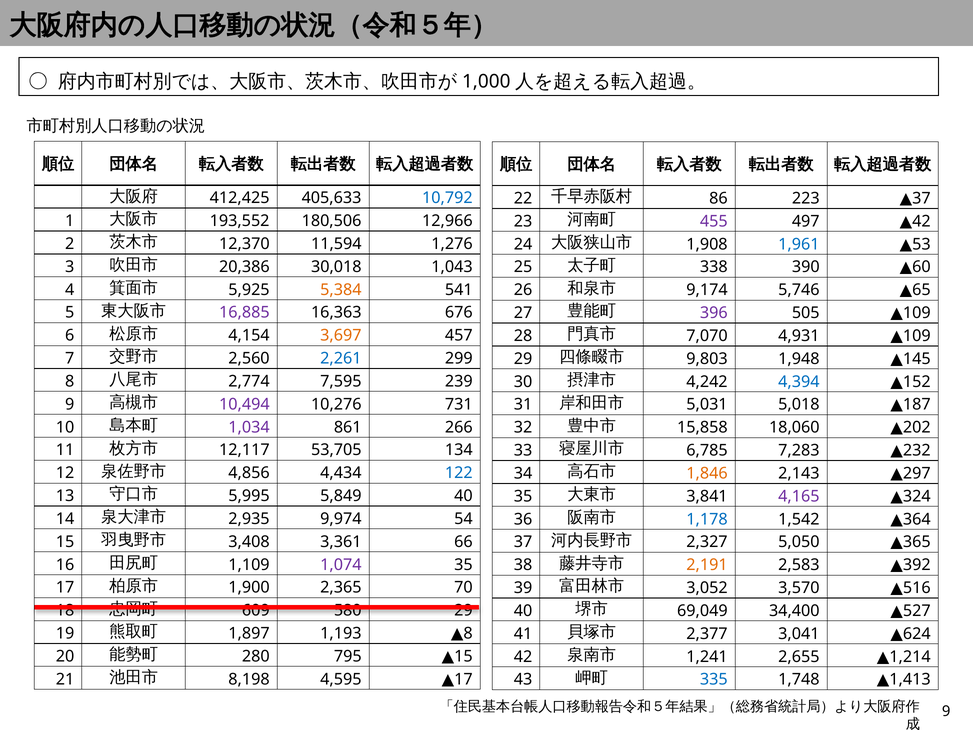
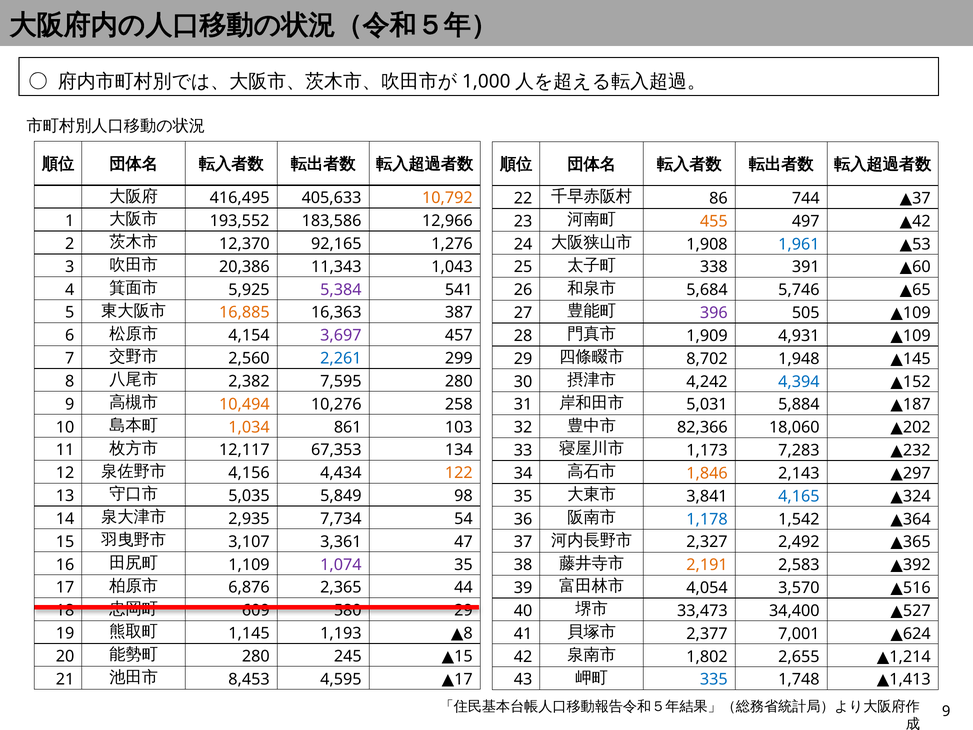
412,425: 412,425 -> 416,495 (240, 198)
10,792 colour: blue -> orange (447, 198)
223: 223 -> 744 (806, 198)
180,506: 180,506 -> 183,586 (332, 221)
455 colour: purple -> orange (714, 221)
11,594: 11,594 -> 92,165 (336, 244)
30,018: 30,018 -> 11,343 (336, 267)
390: 390 -> 391 (806, 267)
5,384 colour: orange -> purple (341, 290)
9,174: 9,174 -> 5,684 (707, 290)
16,885 colour: purple -> orange (244, 312)
676: 676 -> 387 (459, 312)
3,697 colour: orange -> purple (341, 335)
7,070: 7,070 -> 1,909 (707, 336)
9,803: 9,803 -> 8,702 (707, 359)
2,774: 2,774 -> 2,382 (249, 381)
7,595 239: 239 -> 280 (459, 381)
10,494 colour: purple -> orange (244, 404)
731: 731 -> 258 (459, 404)
5,018: 5,018 -> 5,884 (799, 404)
1,034 colour: purple -> orange (249, 427)
266: 266 -> 103 (459, 427)
15,858: 15,858 -> 82,366 (702, 427)
53,705: 53,705 -> 67,353 (336, 450)
6,785: 6,785 -> 1,173 (707, 450)
4,856: 4,856 -> 4,156 (249, 473)
122 colour: blue -> orange (459, 473)
5,995: 5,995 -> 5,035 (249, 496)
5,849 40: 40 -> 98 (463, 496)
4,165 colour: purple -> blue (799, 496)
9,974: 9,974 -> 7,734 (341, 519)
3,408: 3,408 -> 3,107 (249, 542)
66: 66 -> 47 (463, 542)
5,050: 5,050 -> 2,492 (799, 542)
1,900: 1,900 -> 6,876 (249, 587)
70: 70 -> 44 (463, 587)
3,052: 3,052 -> 4,054 (707, 588)
69,049: 69,049 -> 33,473 (702, 611)
1,897: 1,897 -> 1,145 (249, 633)
3,041: 3,041 -> 7,001 (799, 634)
795: 795 -> 245 (348, 656)
1,241: 1,241 -> 1,802 (707, 656)
8,198: 8,198 -> 8,453 (249, 679)
